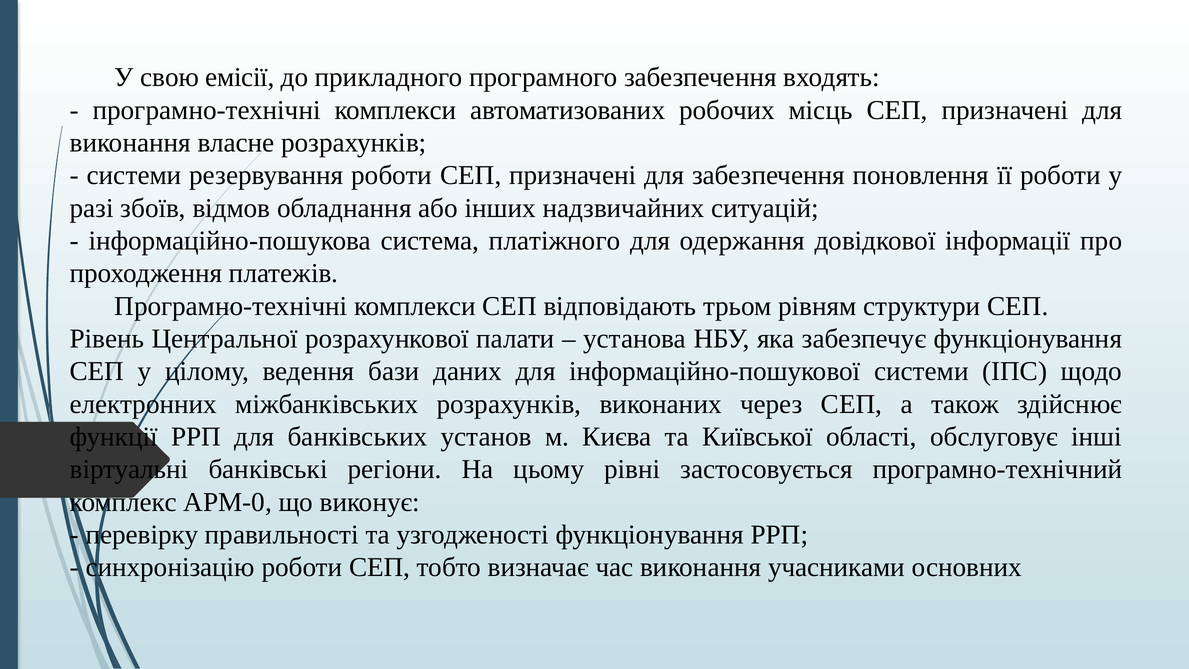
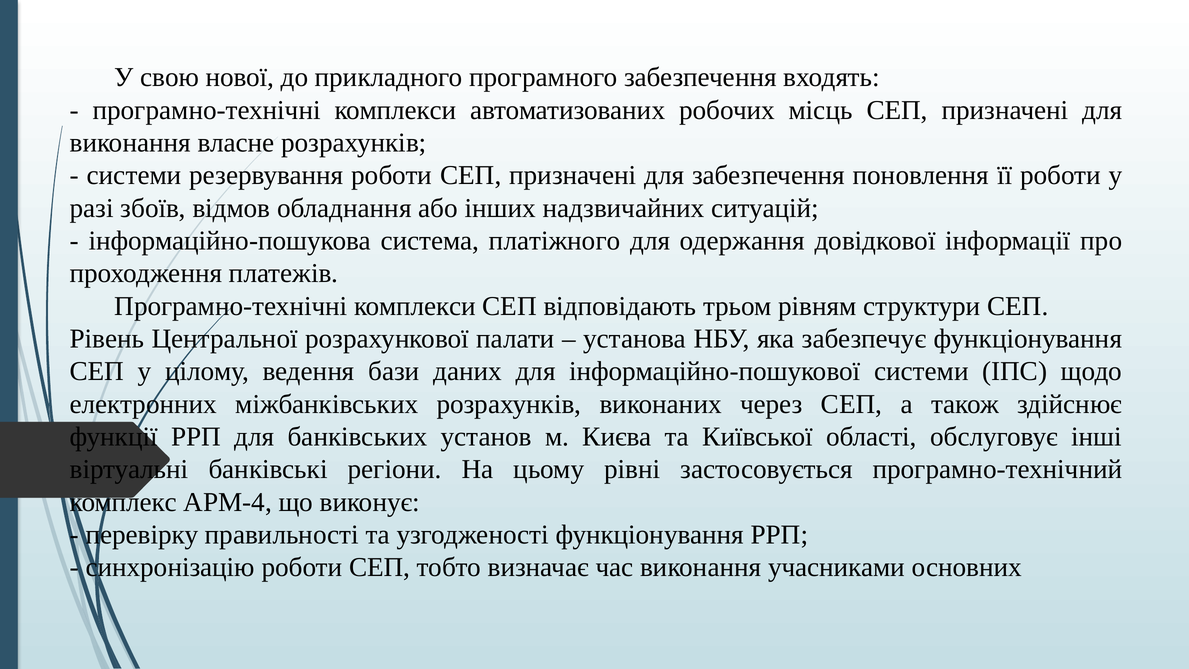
емісії: емісії -> нової (240, 77)
АРМ-0: АРМ-0 -> АРМ-4 (228, 502)
